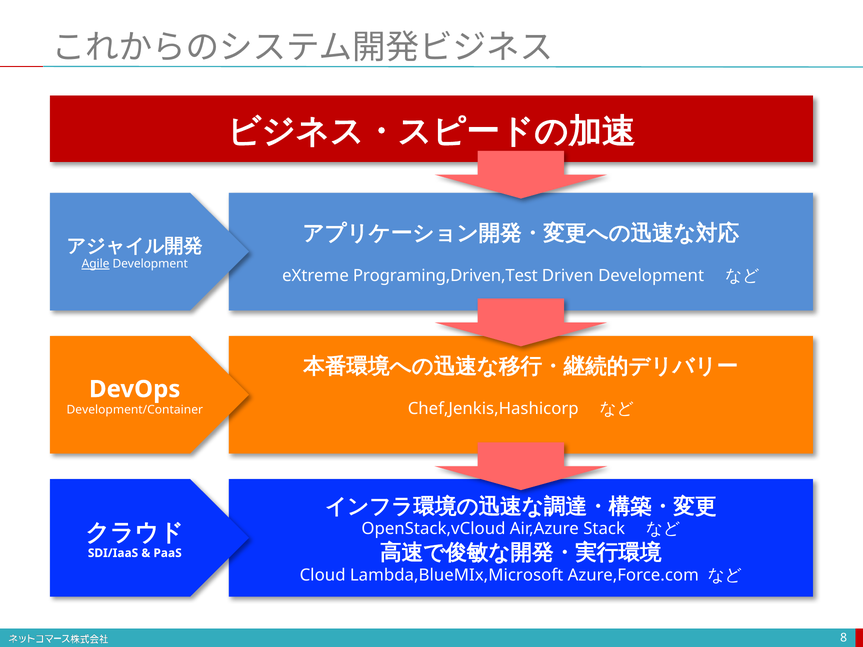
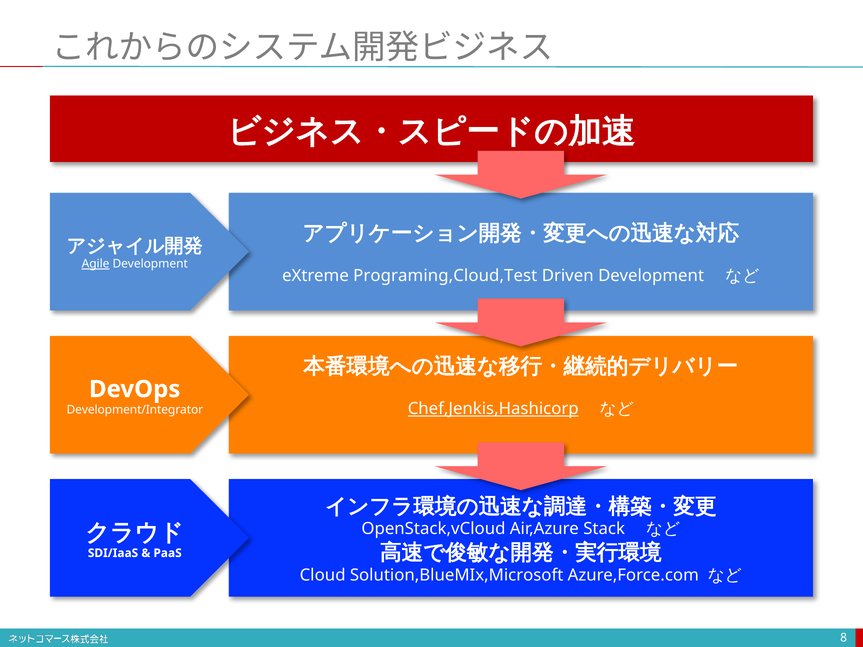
Programing,Driven,Test: Programing,Driven,Test -> Programing,Cloud,Test (445, 276)
Chef,Jenkis,Hashicorp underline: none -> present (493, 409)
Development/Container: Development/Container -> Development/Integrator (135, 410)
Lambda,BlueMIx,Microsoft: Lambda,BlueMIx,Microsoft -> Solution,BlueMIx,Microsoft (457, 575)
